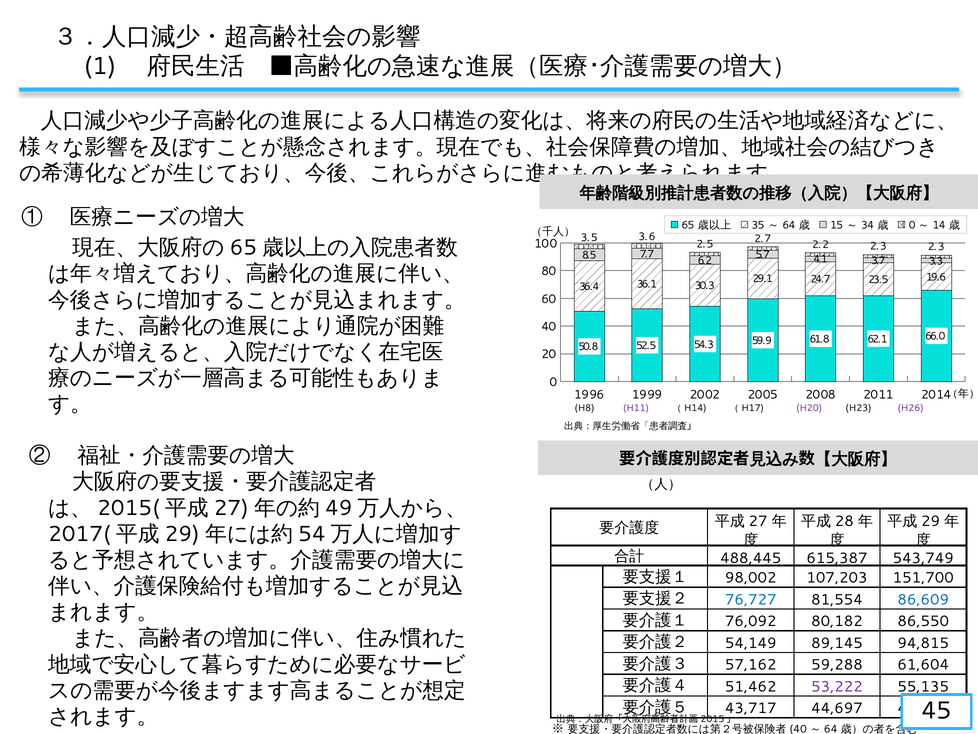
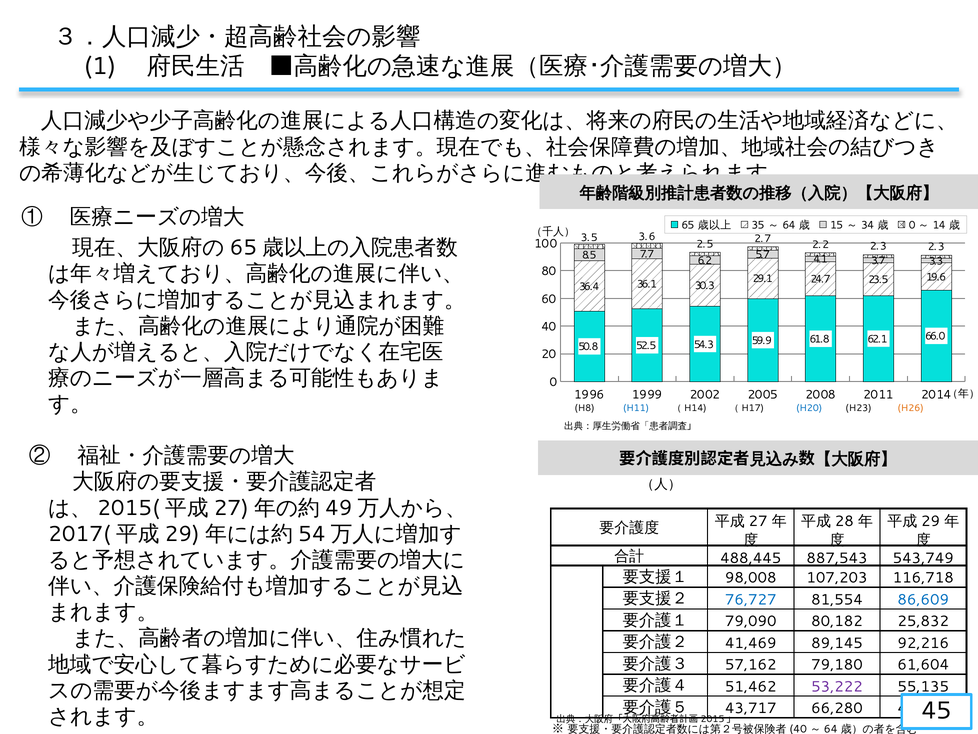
H11 colour: purple -> blue (636, 408)
H20 colour: purple -> blue (809, 408)
H26 colour: purple -> orange (911, 408)
615,387: 615,387 -> 887,543 (837, 558)
98,002: 98,002 -> 98,008 (751, 578)
151,700: 151,700 -> 116,718 (923, 578)
76,092: 76,092 -> 79,090 (751, 621)
86,550: 86,550 -> 25,832 (923, 621)
54,149: 54,149 -> 41,469 (751, 643)
94,815: 94,815 -> 92,216 (923, 643)
59,288: 59,288 -> 79,180 (837, 665)
44,697: 44,697 -> 66,280 (837, 708)
